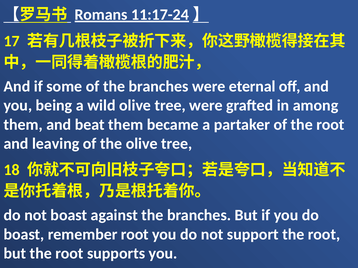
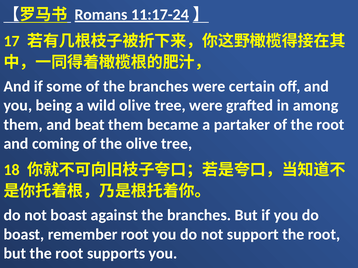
eternal: eternal -> certain (252, 87)
leaving: leaving -> coming (56, 144)
